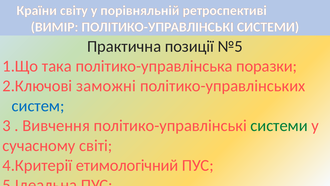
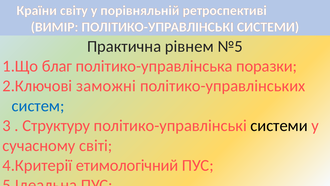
позиції: позиції -> рівнем (189, 46)
така: така -> благ (57, 66)
Вивчення: Вивчення -> Структуру (56, 125)
системи colour: green -> black (279, 125)
